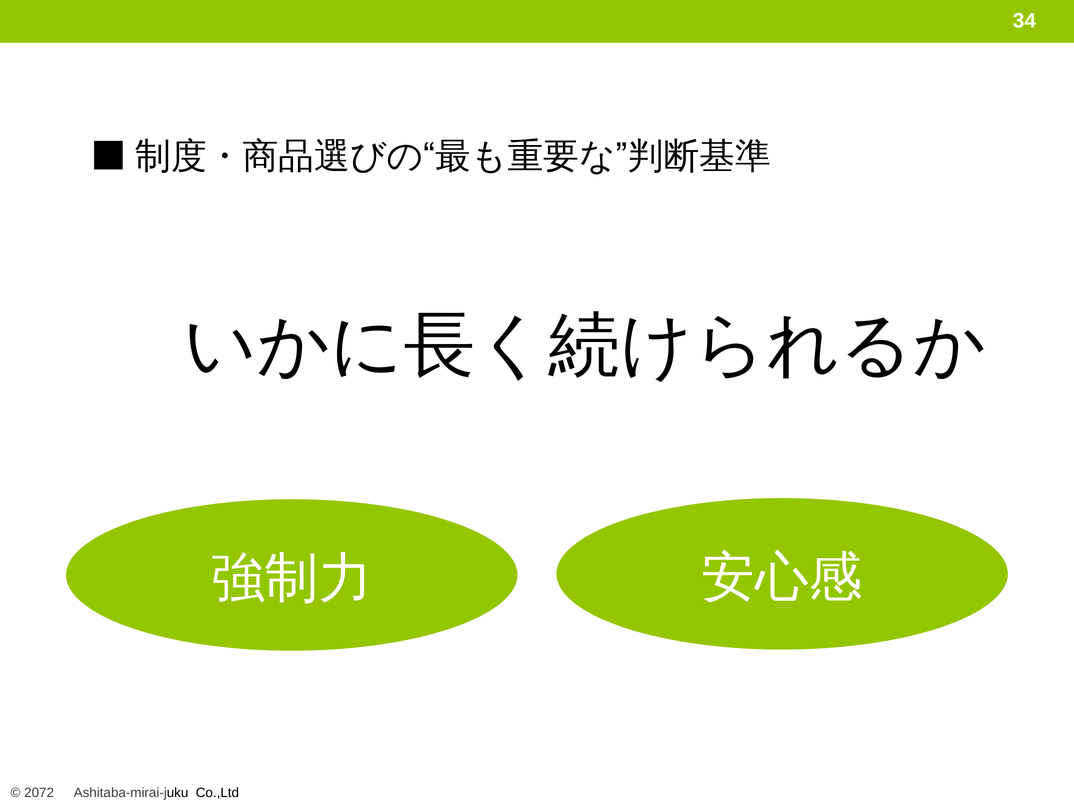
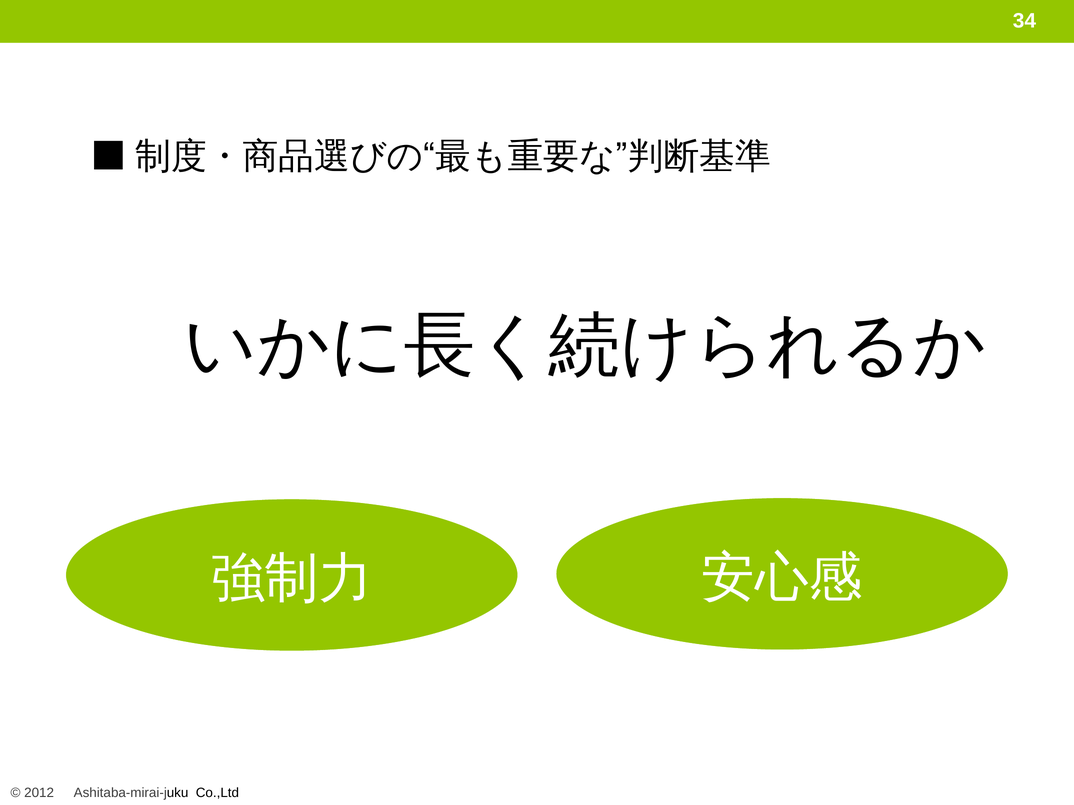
2072: 2072 -> 2012 (39, 793)
